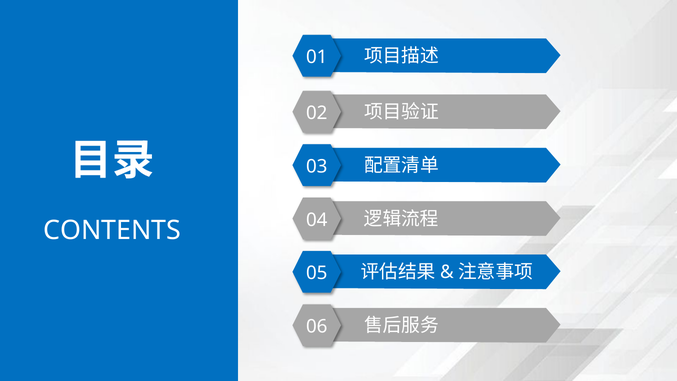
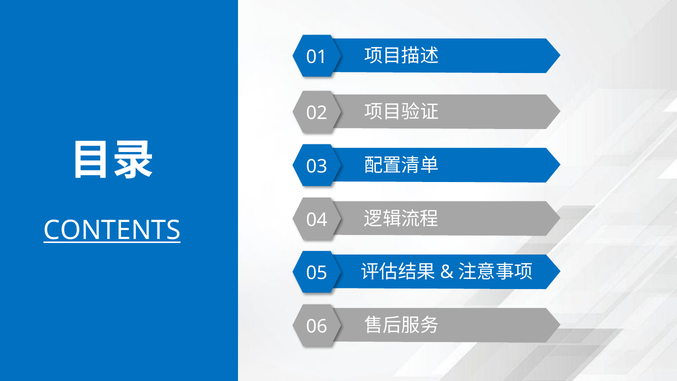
CONTENTS underline: none -> present (112, 230)
